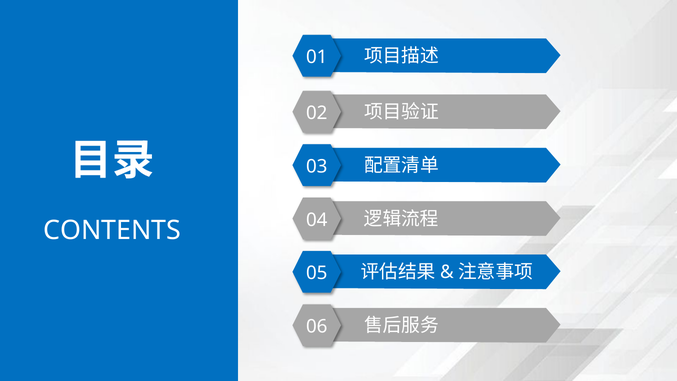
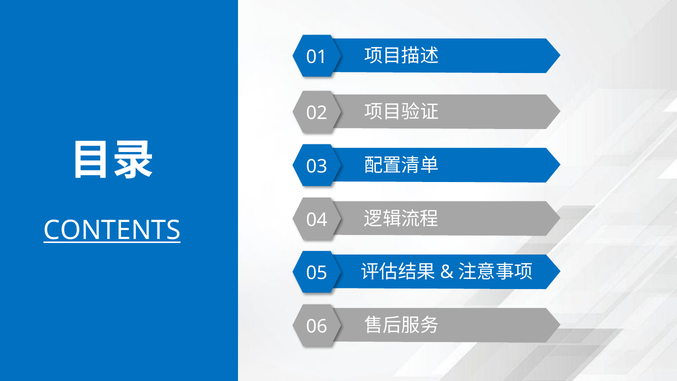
CONTENTS underline: none -> present (112, 230)
